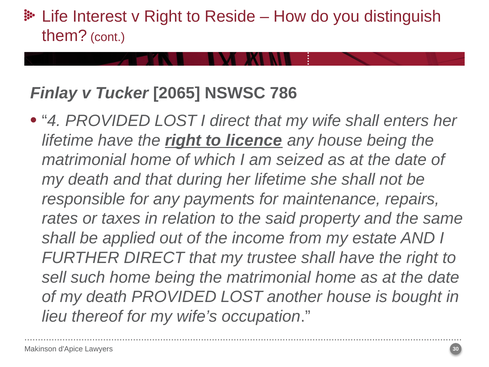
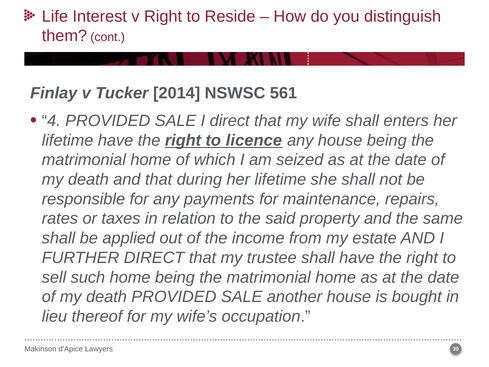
2065: 2065 -> 2014 (177, 93)
786: 786 -> 561 (283, 93)
4 PROVIDED LOST: LOST -> SALE (176, 121)
death PROVIDED LOST: LOST -> SALE (242, 297)
